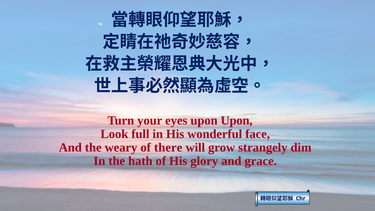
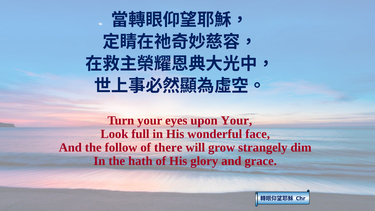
upon Upon: Upon -> Your (236, 120)
weary: weary -> follow (121, 148)
